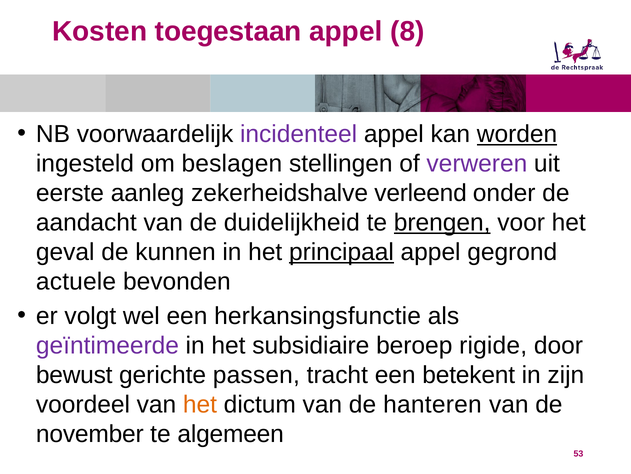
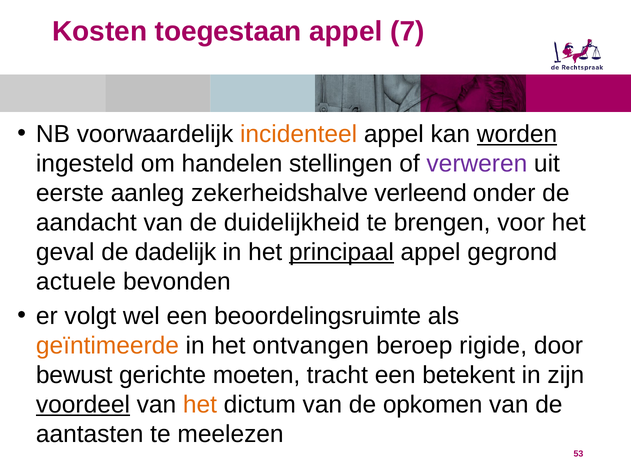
8: 8 -> 7 (407, 32)
incidenteel colour: purple -> orange (299, 134)
beslagen: beslagen -> handelen (232, 163)
brengen underline: present -> none (442, 222)
kunnen: kunnen -> dadelijk (176, 252)
herkansingsfunctie: herkansingsfunctie -> beoordelingsruimte (318, 315)
geïntimeerde colour: purple -> orange (107, 345)
subsidiaire: subsidiaire -> ontvangen (311, 345)
passen: passen -> moeten (257, 374)
voordeel underline: none -> present (83, 404)
hanteren: hanteren -> opkomen (433, 404)
november: november -> aantasten (90, 433)
algemeen: algemeen -> meelezen (231, 433)
